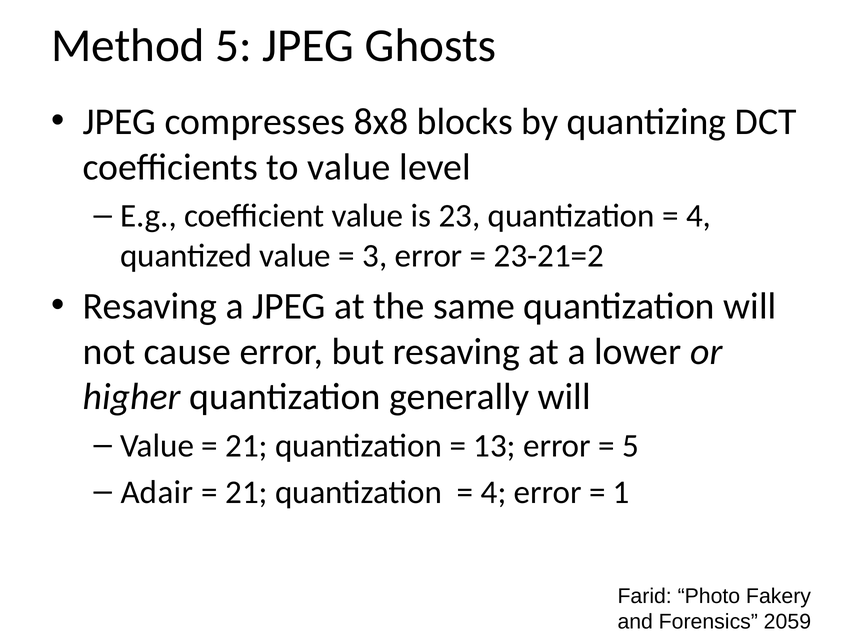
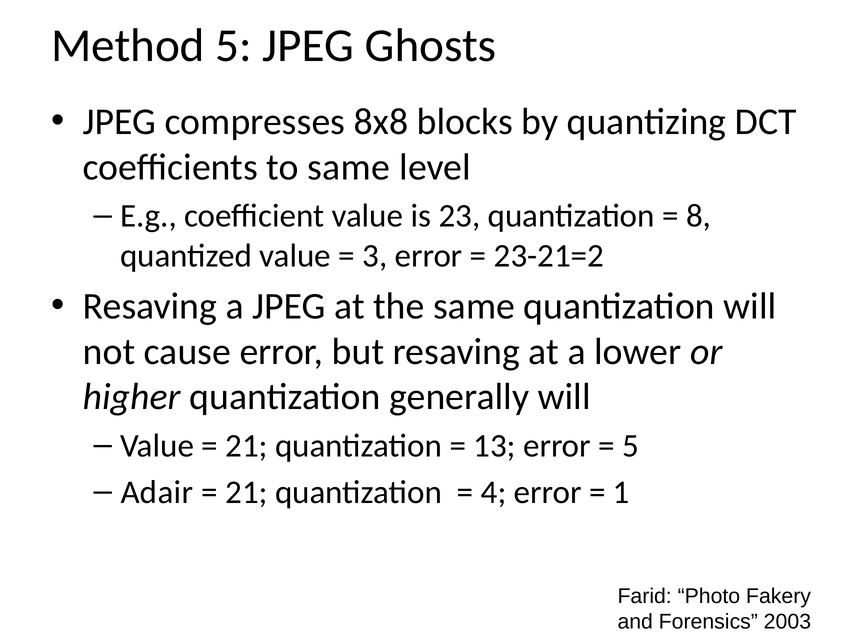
to value: value -> same (349, 167)
4: 4 -> 8 (699, 216)
2059: 2059 -> 2003 (787, 621)
